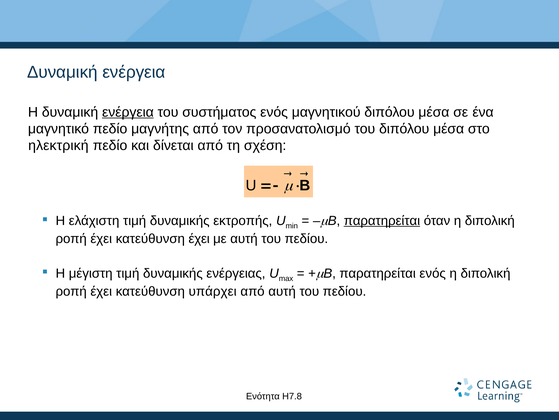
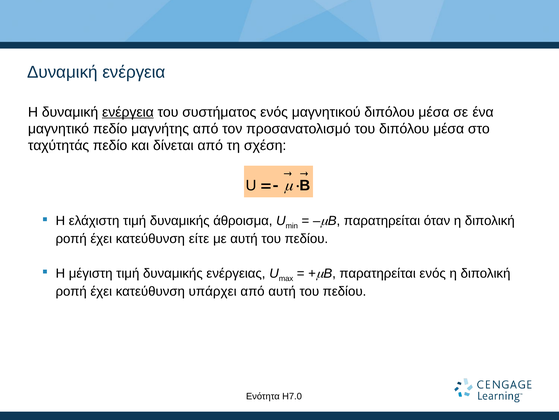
ηλεκτρική: ηλεκτρική -> ταχύτητάς (59, 145)
εκτροπής: εκτροπής -> άθροισμα (243, 220)
παρατηρείται underline: present -> none (382, 220)
κατεύθυνση έχει: έχει -> είτε (199, 238)
Η7.8: Η7.8 -> Η7.0 (292, 396)
